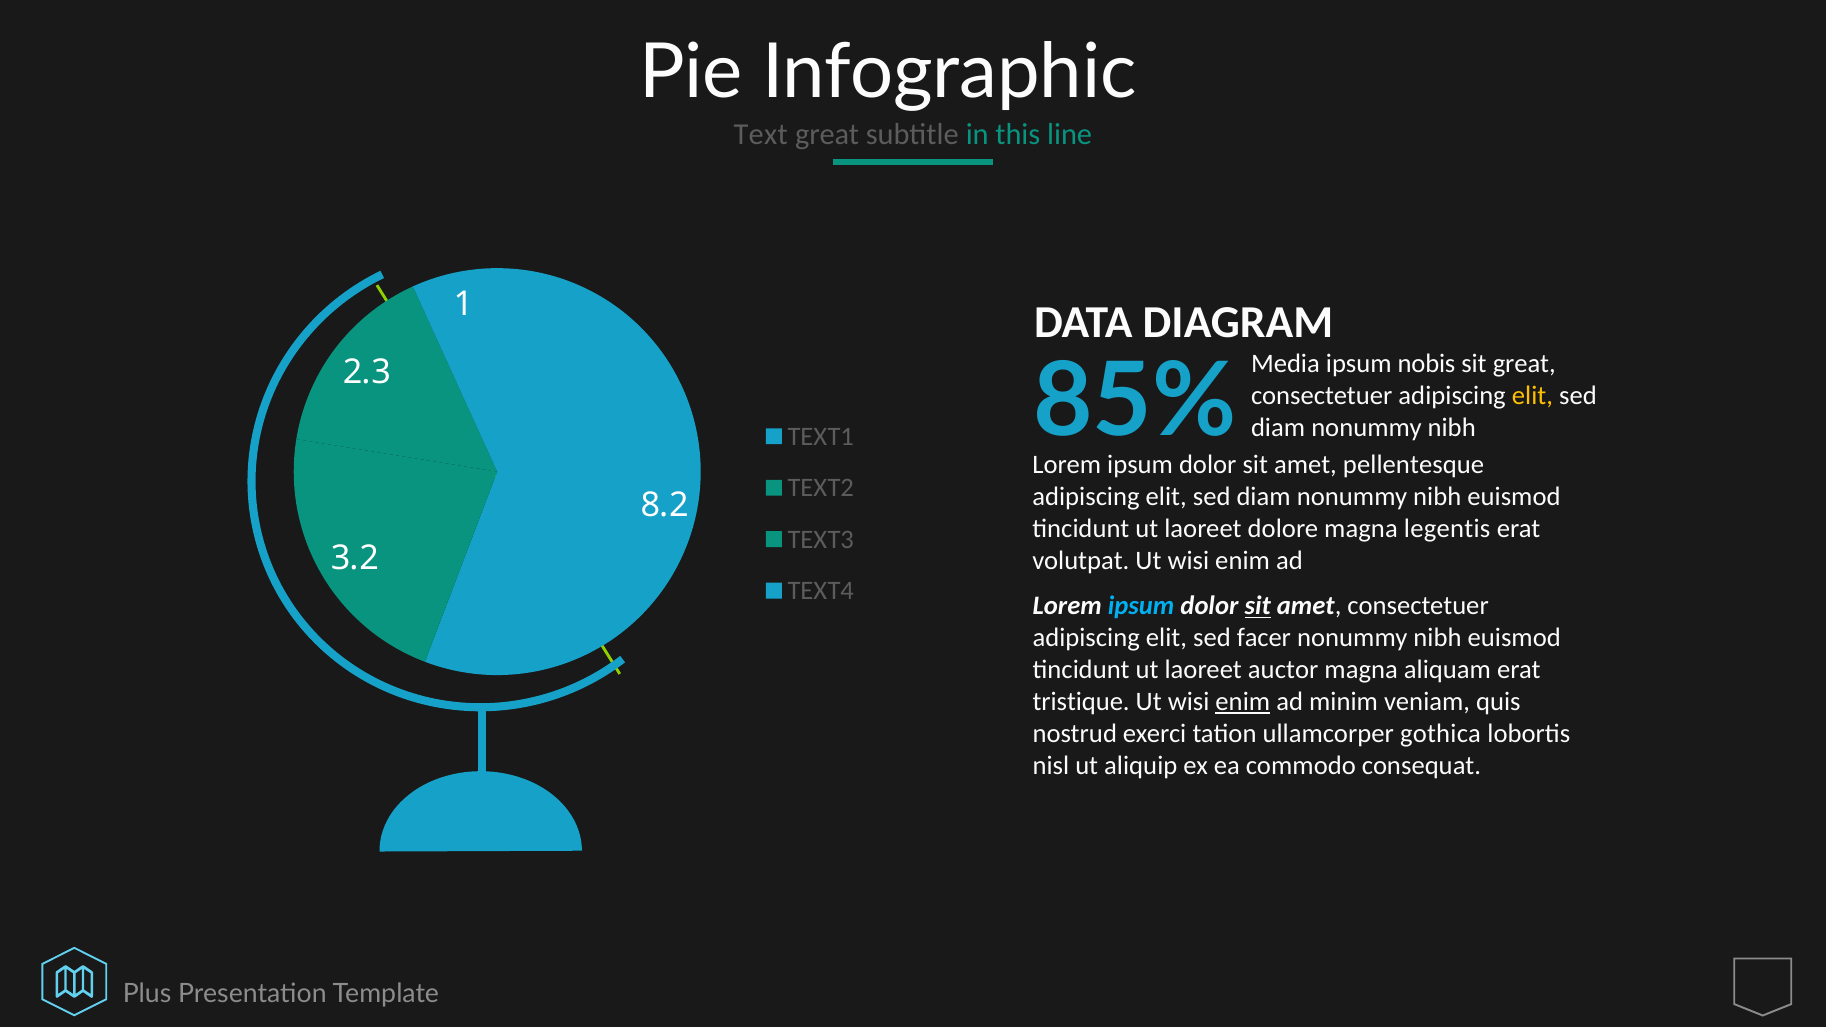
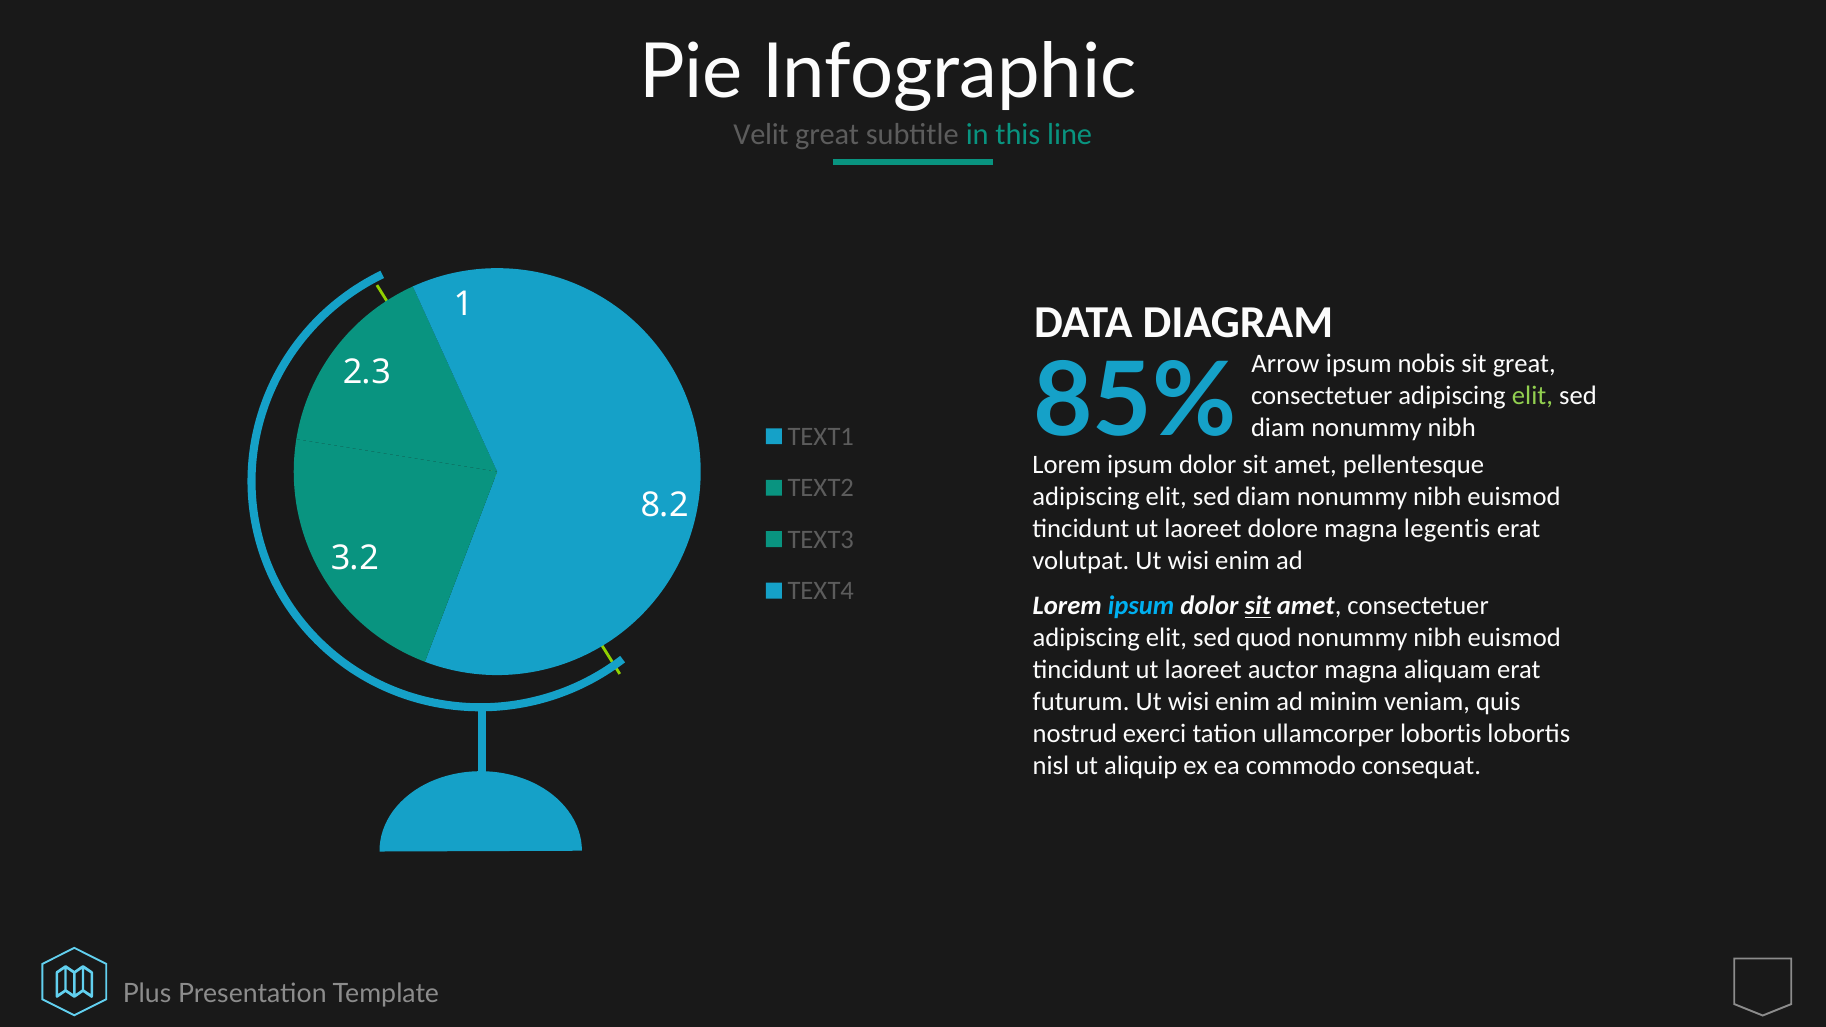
Text: Text -> Velit (761, 135)
Media: Media -> Arrow (1285, 364)
elit colour: yellow -> light green (1532, 396)
facer: facer -> quod (1264, 638)
tristique: tristique -> futurum (1081, 702)
enim underline: present -> none (1243, 702)
ullamcorper gothica: gothica -> lobortis (1441, 734)
